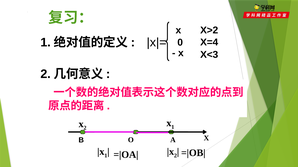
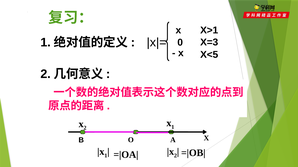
X>2: X>2 -> X>1 (209, 30)
X=4: X=4 -> X=3 (209, 42)
X<3: X<3 -> X<5 (209, 55)
